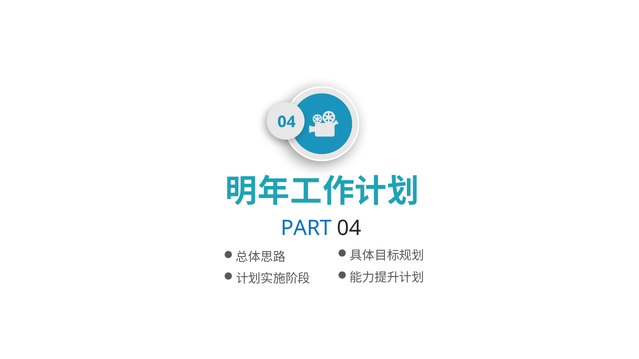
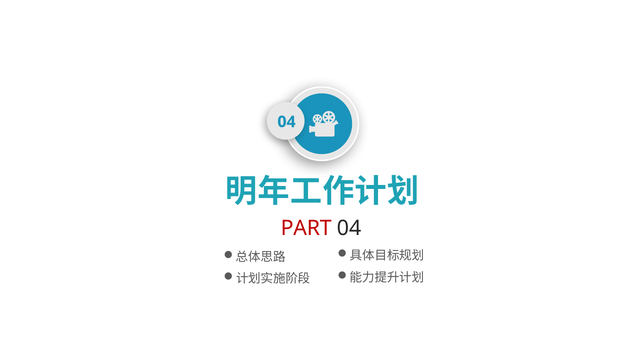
PART colour: blue -> red (306, 228)
